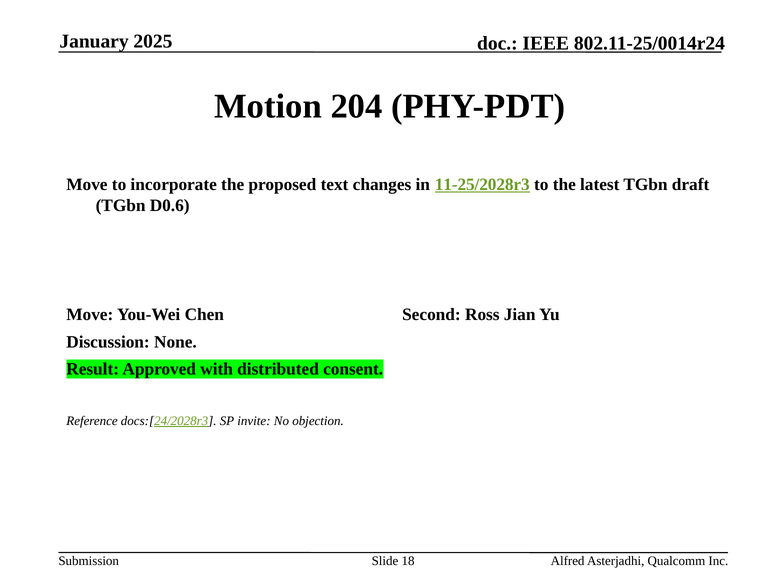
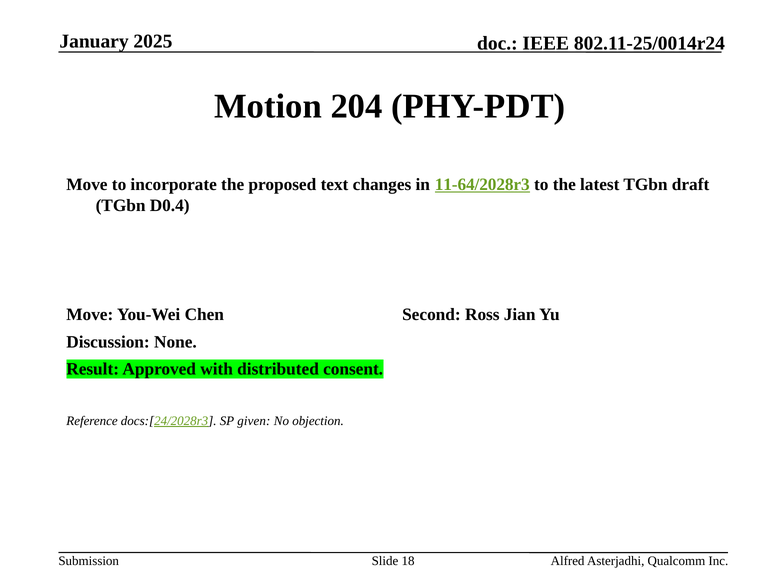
11-25/2028r3: 11-25/2028r3 -> 11-64/2028r3 (482, 185)
D0.6: D0.6 -> D0.4 (170, 205)
invite: invite -> given (254, 421)
